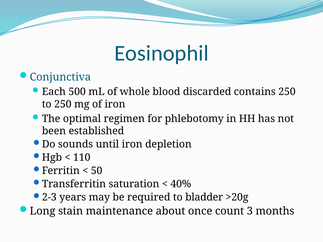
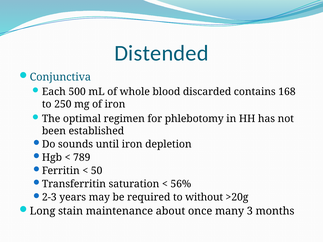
Eosinophil: Eosinophil -> Distended (161, 53)
contains 250: 250 -> 168 (287, 92)
110: 110 -> 789 (82, 158)
40%: 40% -> 56% (181, 184)
bladder: bladder -> without (204, 197)
count: count -> many (230, 211)
